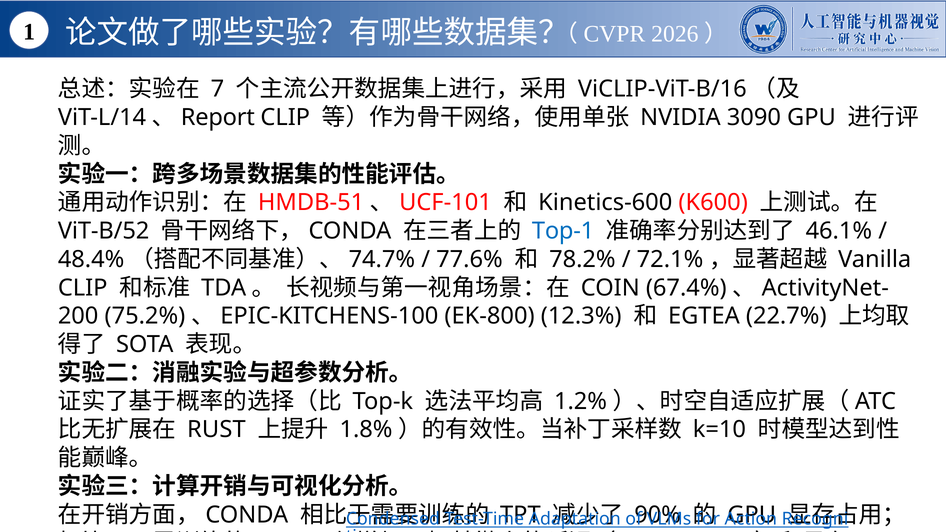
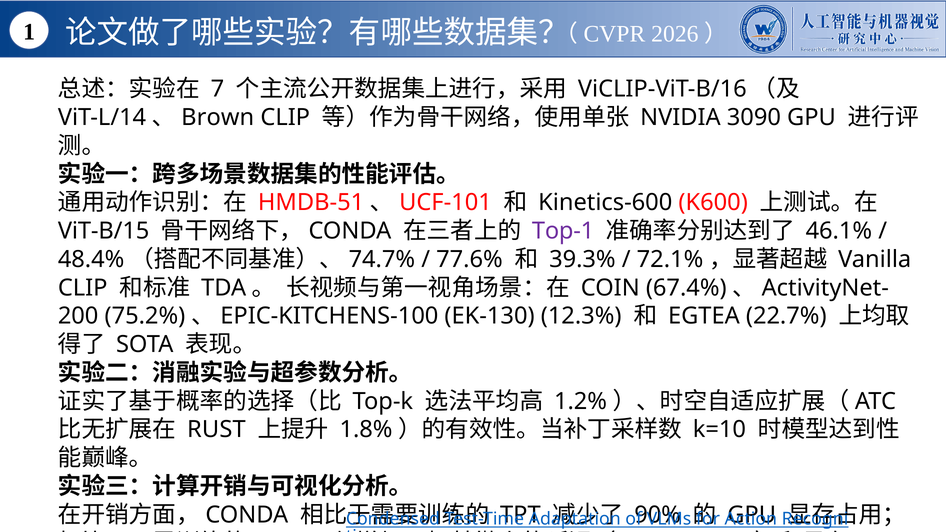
Report: Report -> Brown (218, 118)
ViT-B/52: ViT-B/52 -> ViT-B/15 (104, 231)
Top-1 colour: blue -> purple (563, 231)
78.2%: 78.2% -> 39.3% (582, 259)
EK-800: EK-800 -> EK-130 (490, 316)
